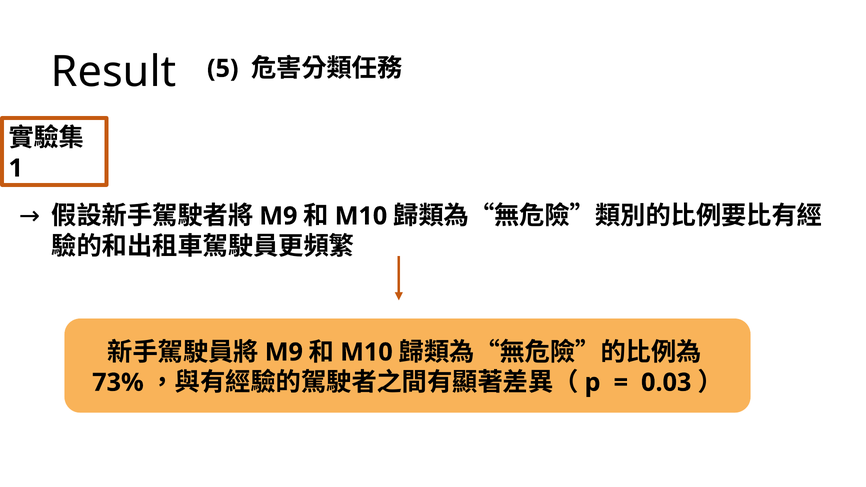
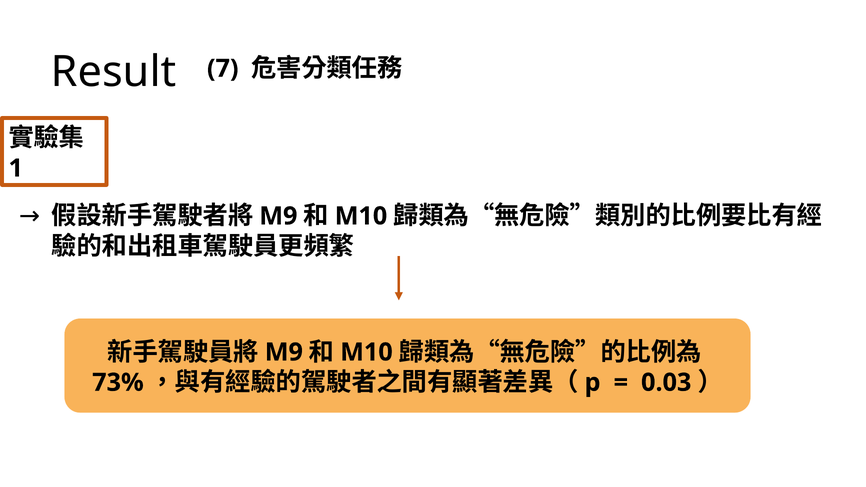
5: 5 -> 7 (223, 69)
